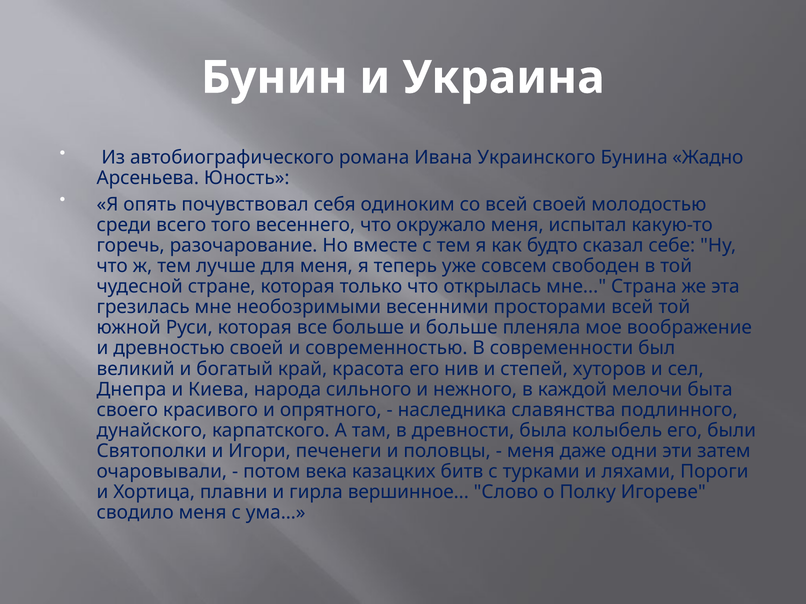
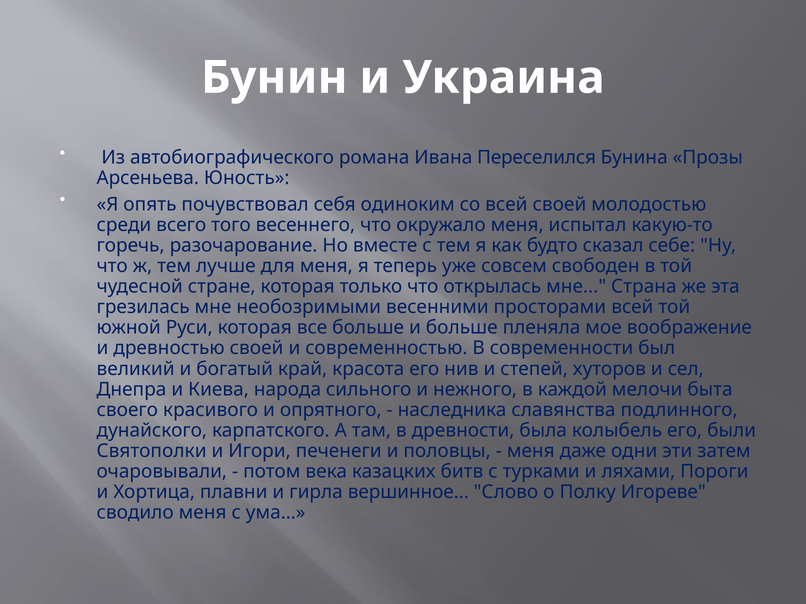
Украинского: Украинского -> Переселился (537, 158)
Жадно: Жадно -> Прозы (708, 158)
